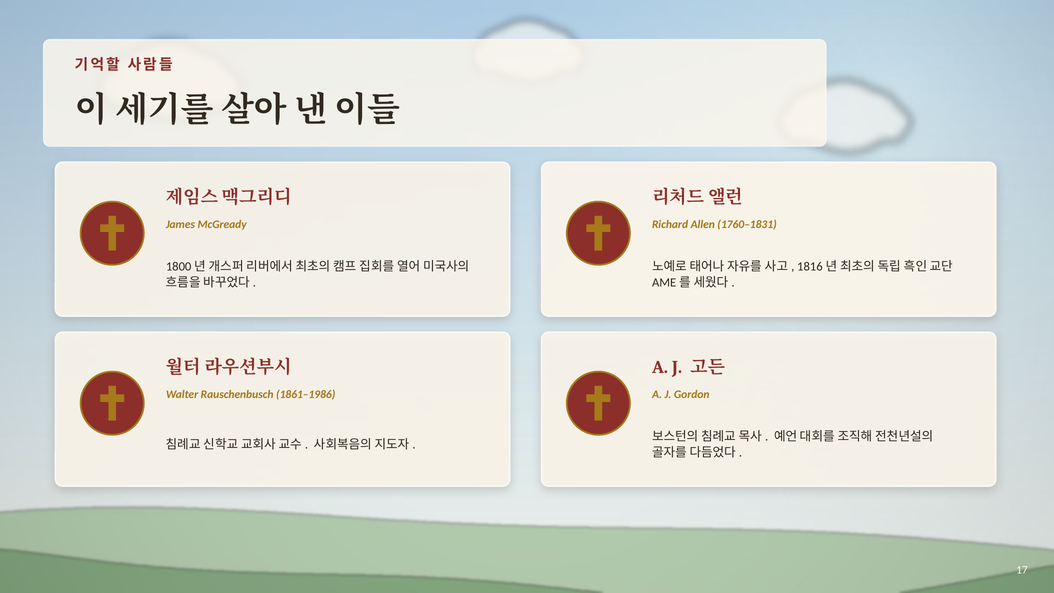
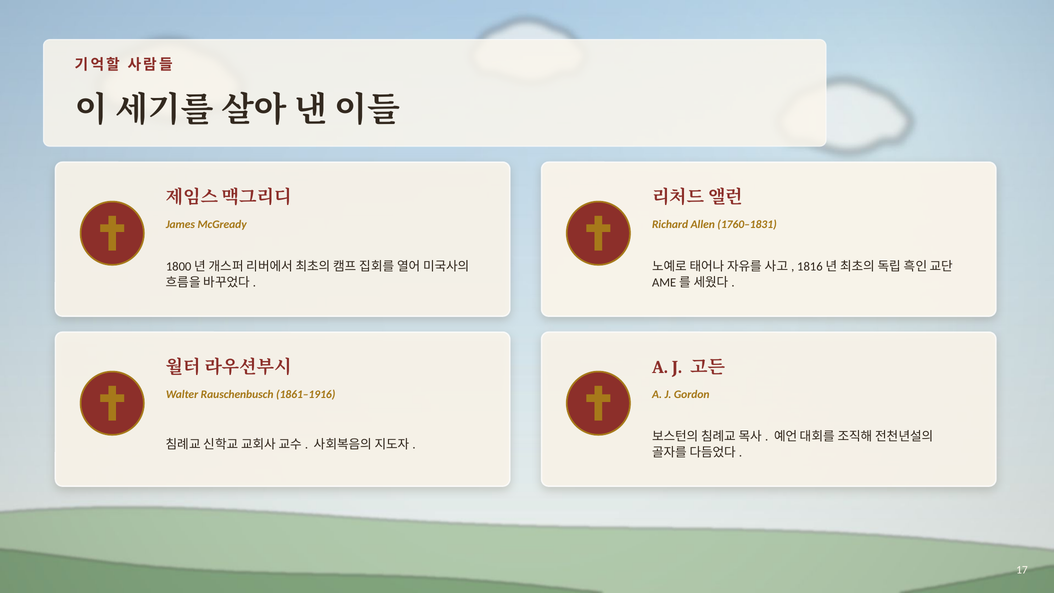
1861–1986: 1861–1986 -> 1861–1916 (306, 394)
